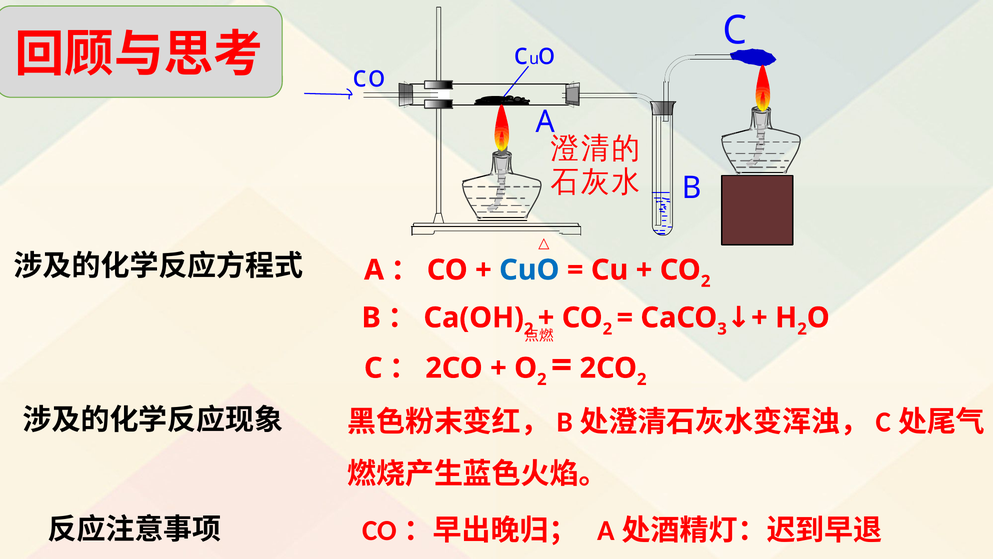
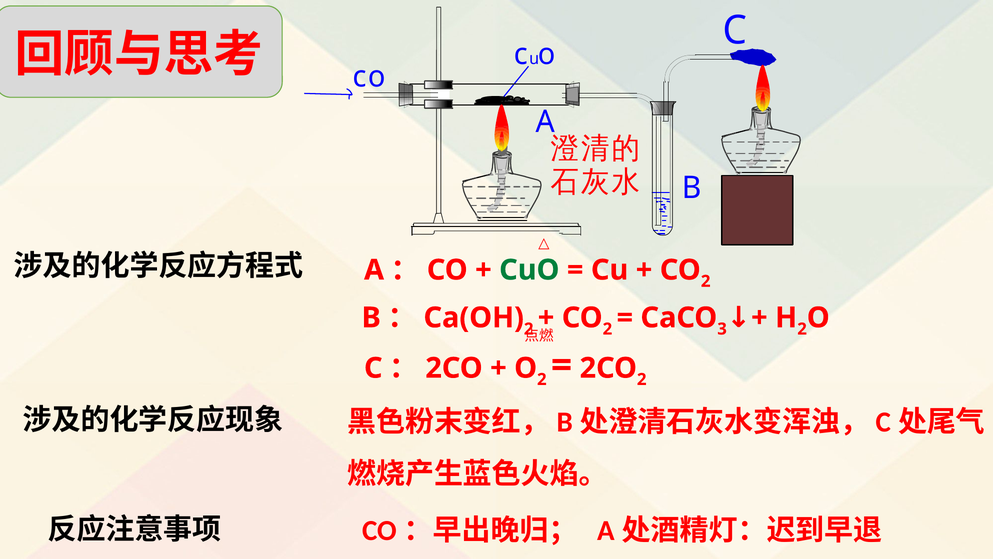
CuO colour: blue -> green (529, 270)
